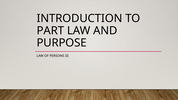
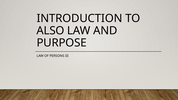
PART: PART -> ALSO (50, 31)
